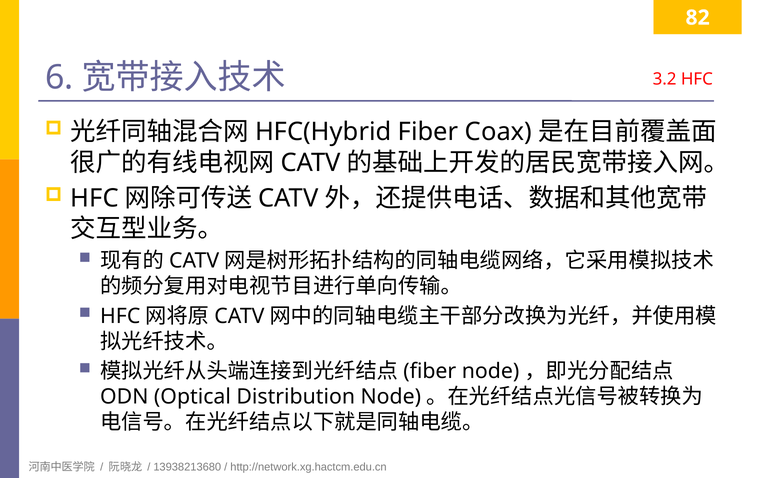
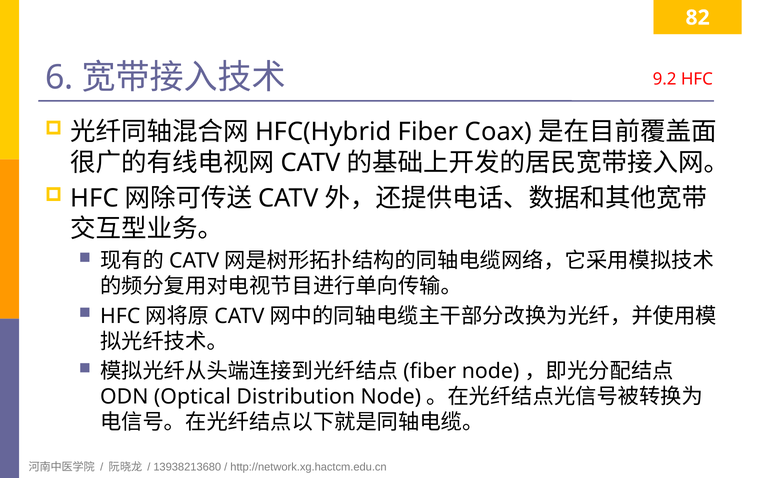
3.2: 3.2 -> 9.2 (665, 79)
